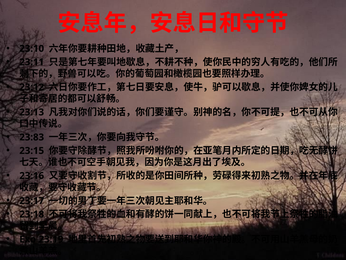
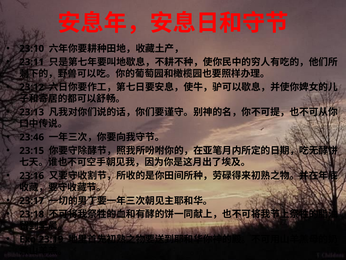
23:83: 23:83 -> 23:46 (32, 137)
